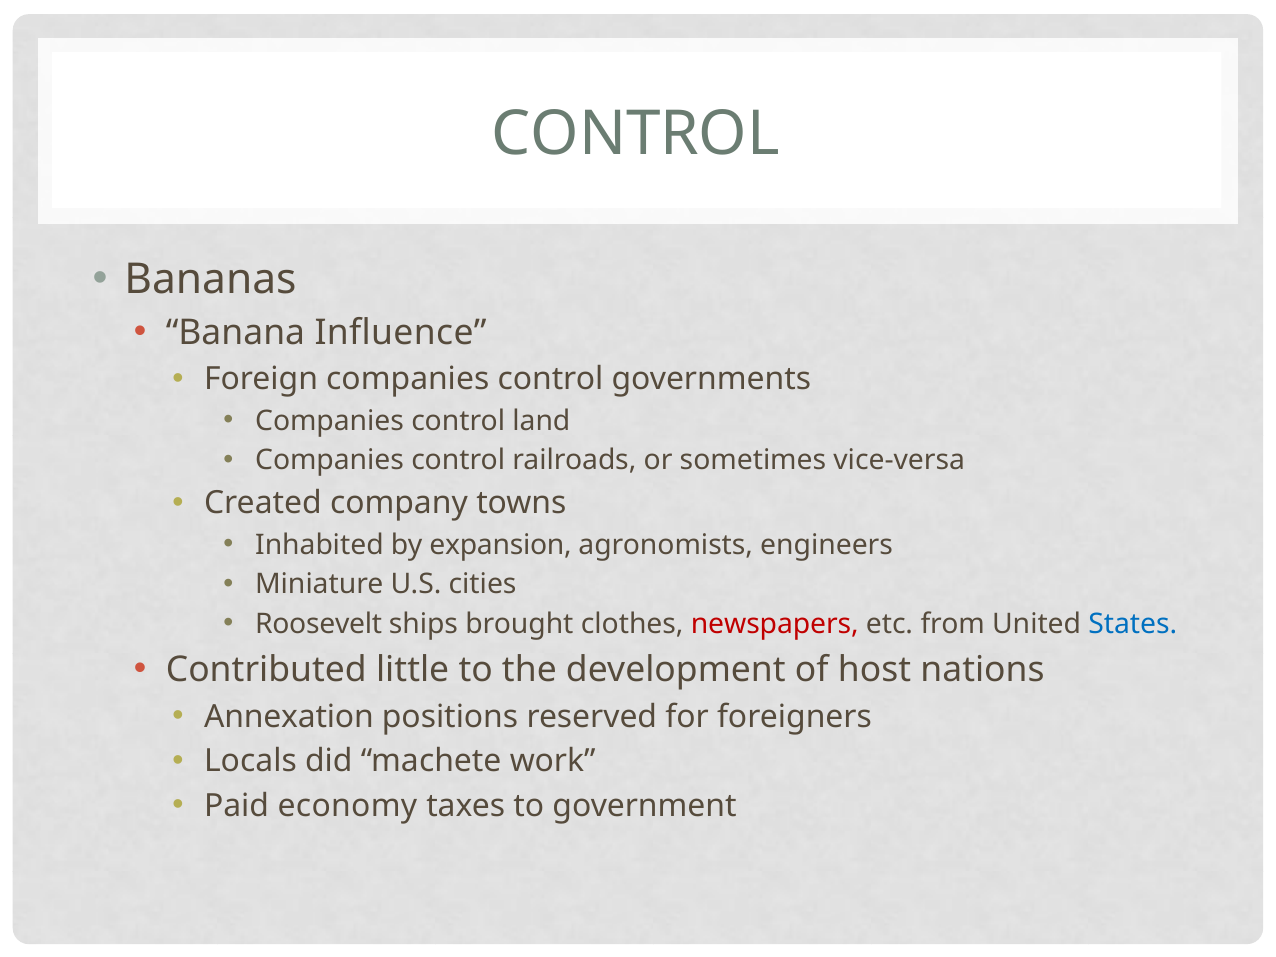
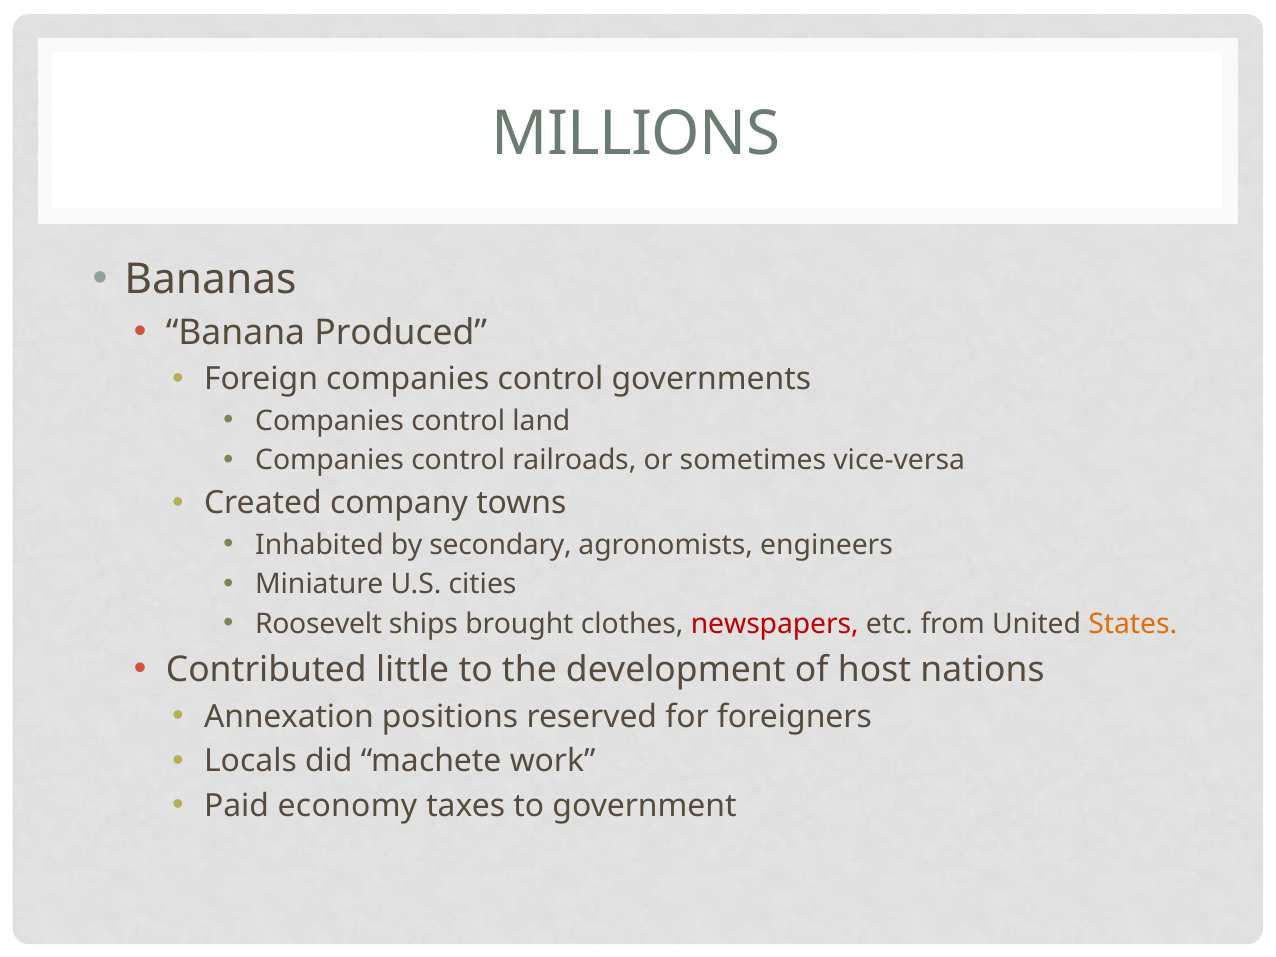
CONTROL: CONTROL -> MILLIONS (636, 134)
Influence: Influence -> Produced (401, 333)
expansion: expansion -> secondary (501, 545)
States colour: blue -> orange (1133, 624)
